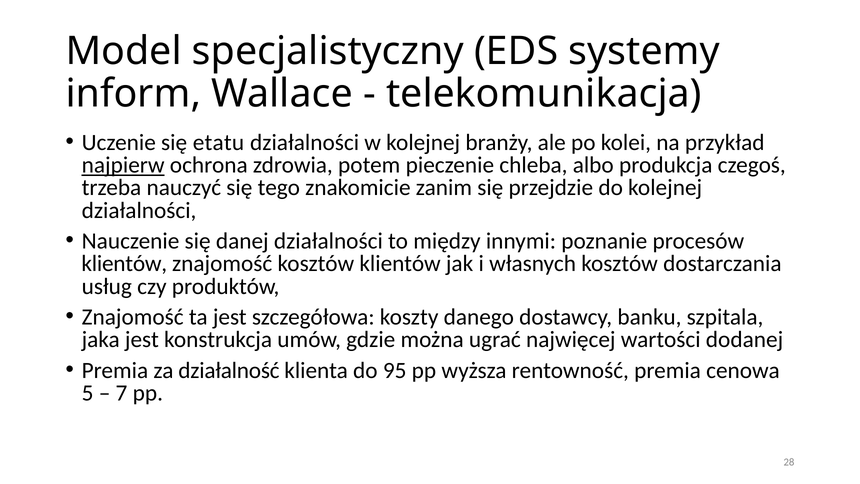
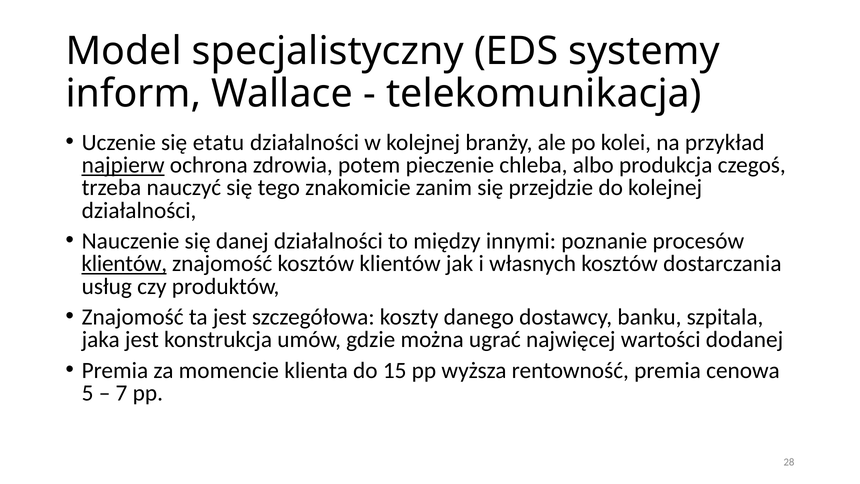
klientów underline: none -> present (124, 264)
działalność: działalność -> momencie (229, 370)
95: 95 -> 15 (395, 370)
